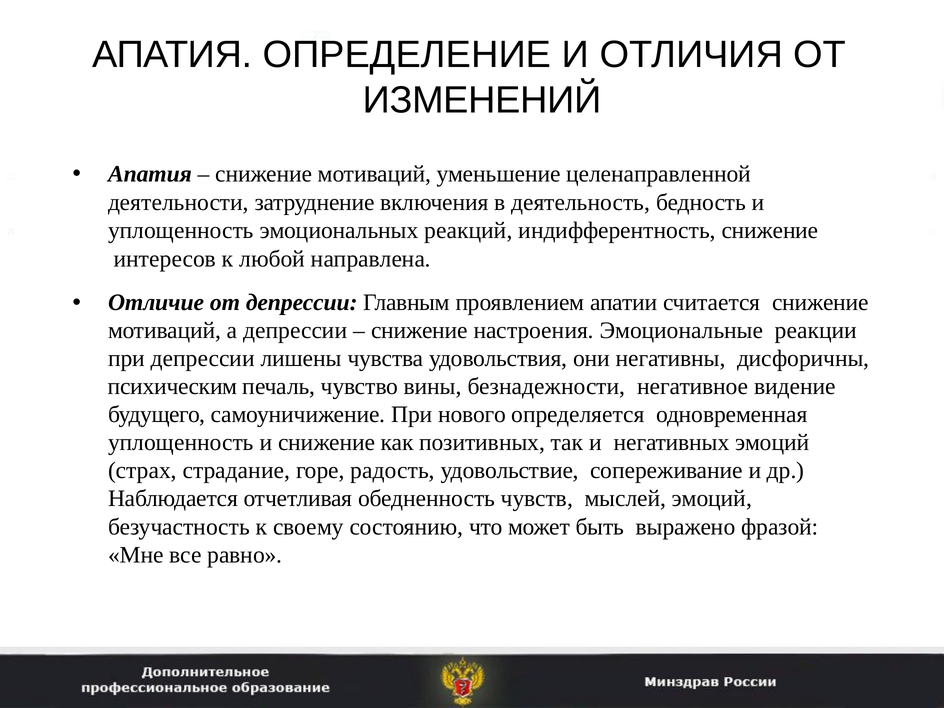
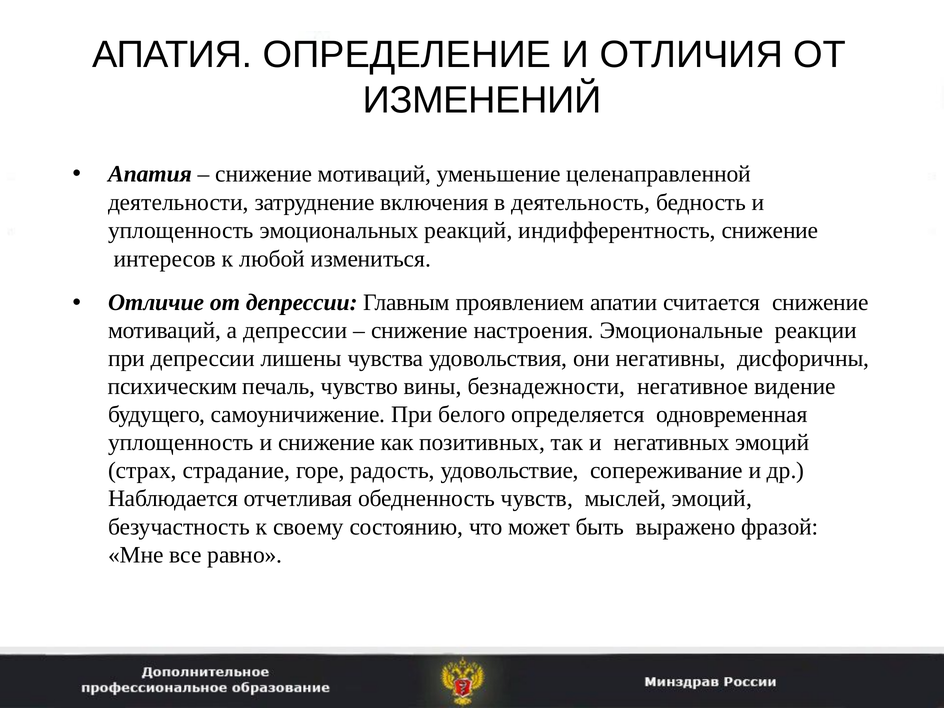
направлена: направлена -> измениться (371, 259)
нового: нового -> белого (472, 415)
